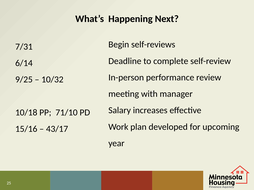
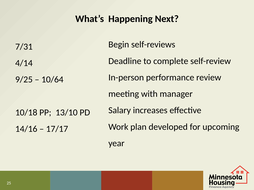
6/14: 6/14 -> 4/14 (24, 63)
10/32: 10/32 -> 10/64 (52, 80)
71/10: 71/10 -> 13/10 (67, 113)
15/16: 15/16 -> 14/16 (26, 129)
43/17: 43/17 -> 17/17 (57, 129)
